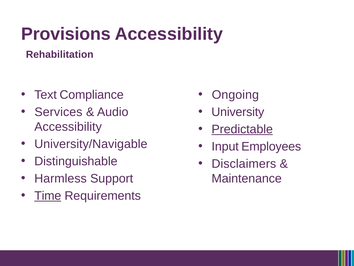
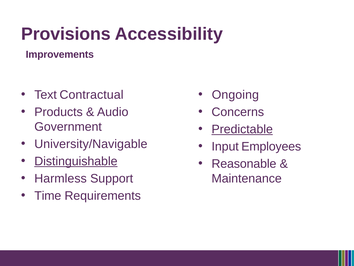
Rehabilitation: Rehabilitation -> Improvements (60, 54)
Compliance: Compliance -> Contractual (92, 95)
Services: Services -> Products (59, 112)
University: University -> Concerns (238, 112)
Accessibility: Accessibility -> Government (68, 127)
Distinguishable underline: none -> present (76, 161)
Disclaimers: Disclaimers -> Reasonable (244, 163)
Time underline: present -> none (48, 195)
